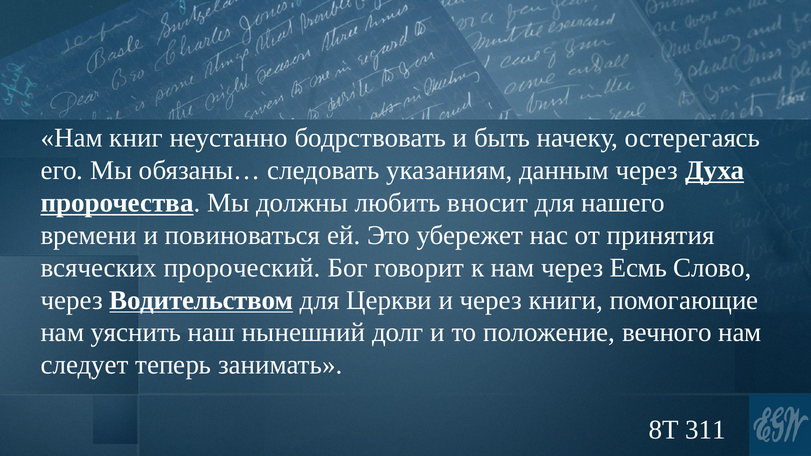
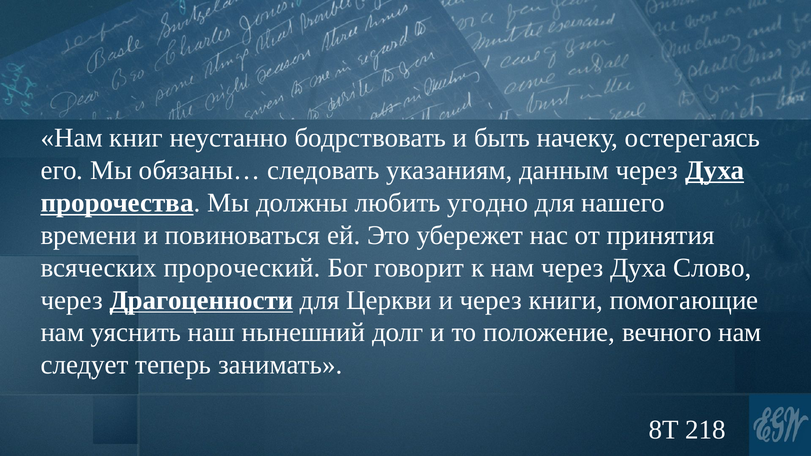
вносит: вносит -> угодно (488, 203)
нам через Есмь: Есмь -> Духа (638, 268)
Водительством: Водительством -> Драгоценности (201, 300)
311: 311 -> 218 (705, 430)
